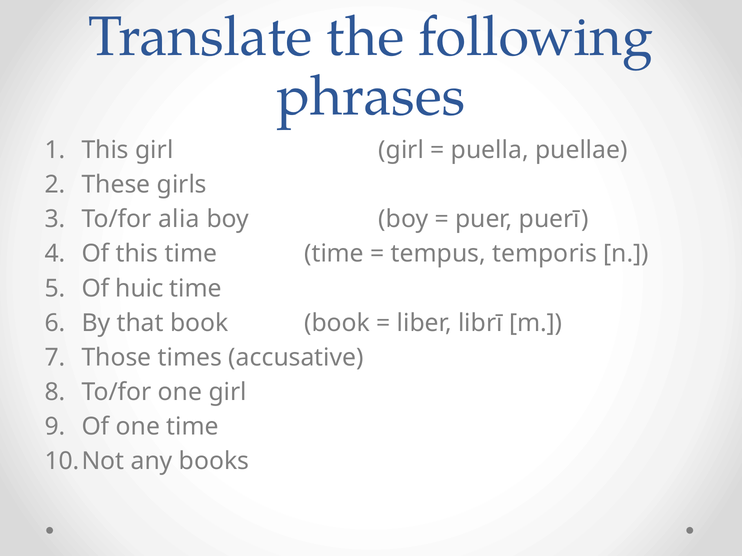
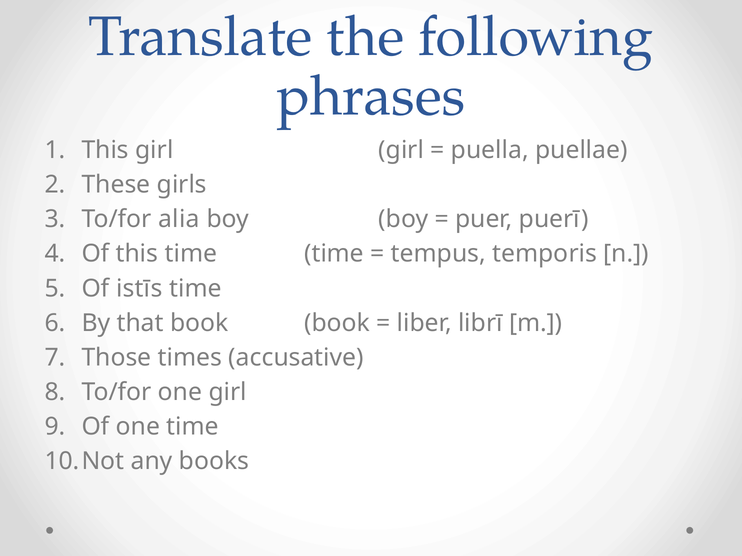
huic: huic -> istīs (139, 289)
